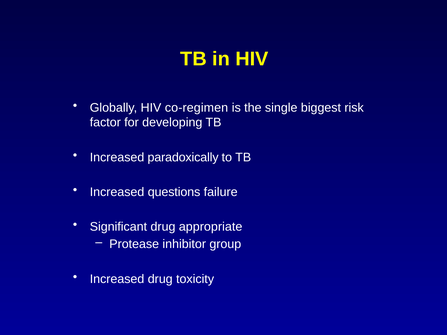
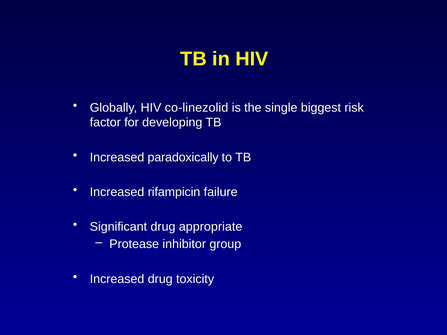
co-regimen: co-regimen -> co-linezolid (197, 108)
questions: questions -> rifampicin (174, 192)
